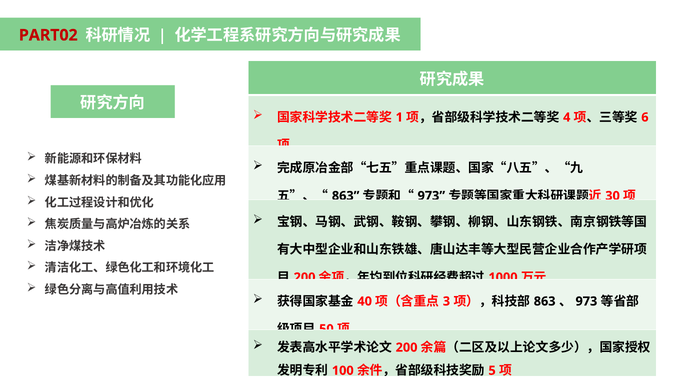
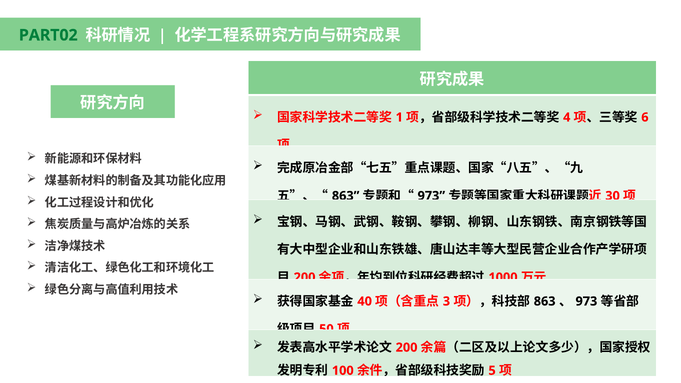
PART02 colour: red -> green (48, 35)
